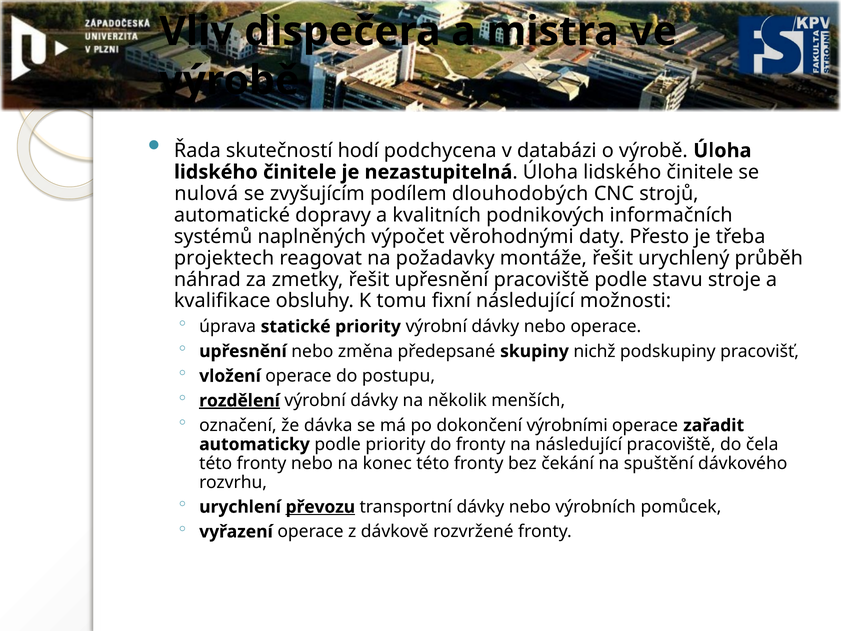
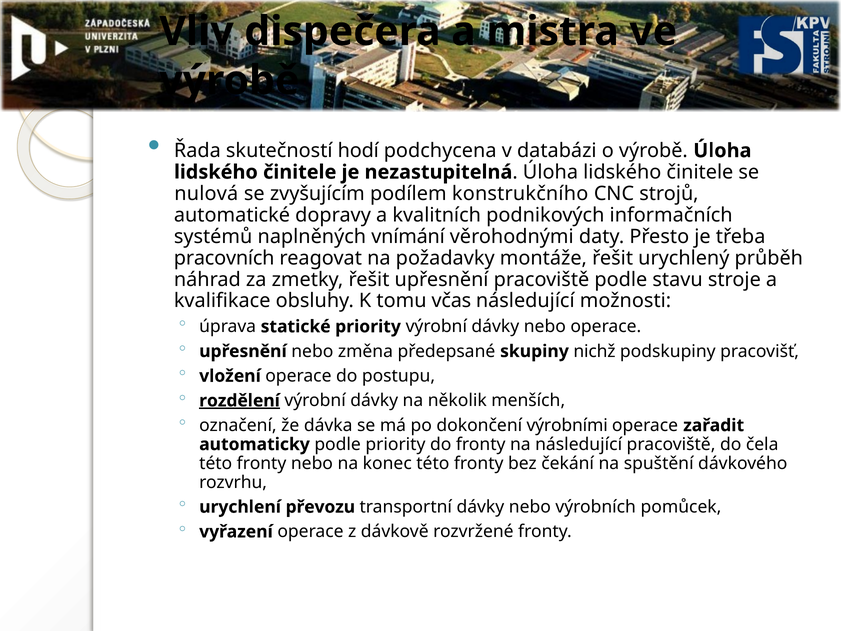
dlouhodobých: dlouhodobých -> konstrukčního (520, 194)
výpočet: výpočet -> vnímání (408, 236)
projektech: projektech -> pracovních (224, 258)
fixní: fixní -> včas (451, 301)
převozu underline: present -> none (320, 507)
